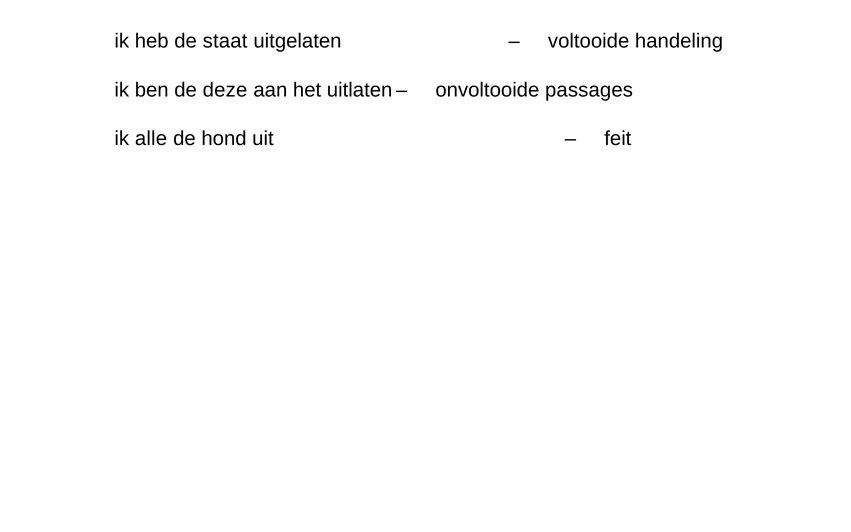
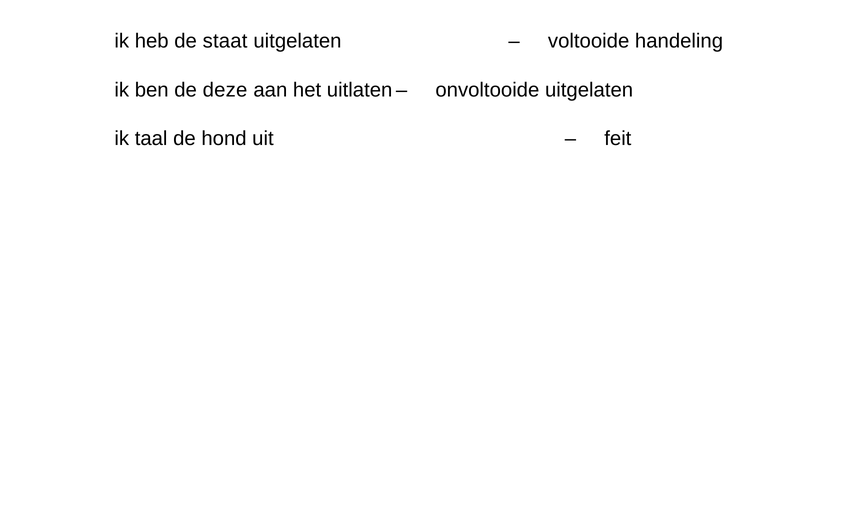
onvoltooide passages: passages -> uitgelaten (589, 90)
alle: alle -> taal (151, 139)
